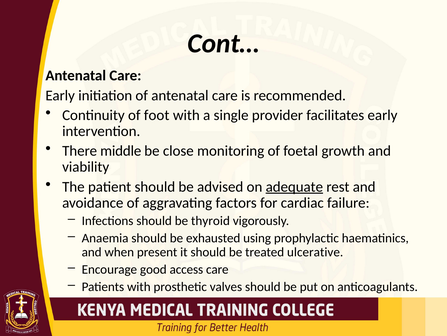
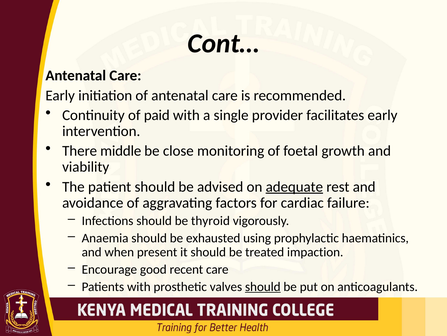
foot: foot -> paid (157, 115)
ulcerative: ulcerative -> impaction (315, 252)
access: access -> recent (186, 269)
should underline: none -> present (263, 286)
